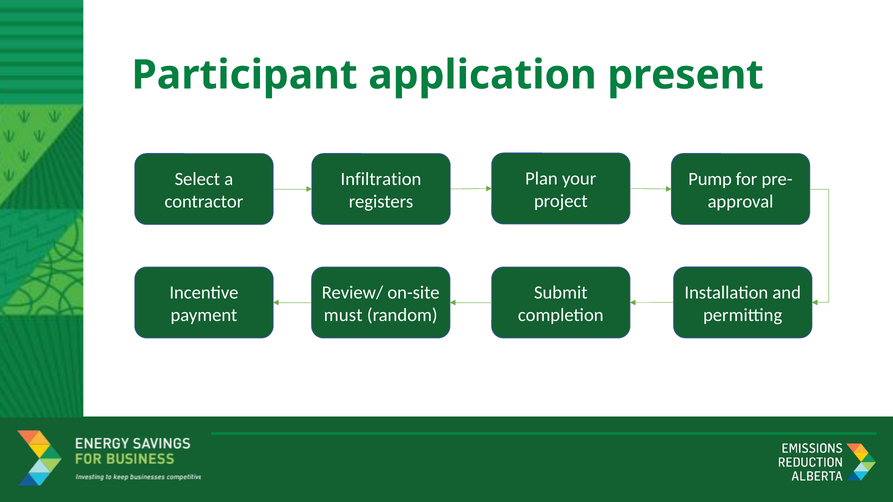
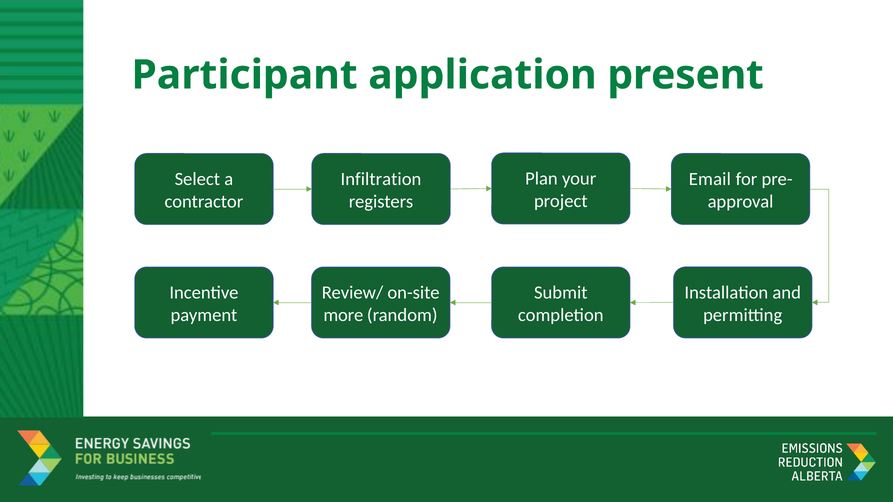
Pump: Pump -> Email (710, 179)
must: must -> more (343, 315)
